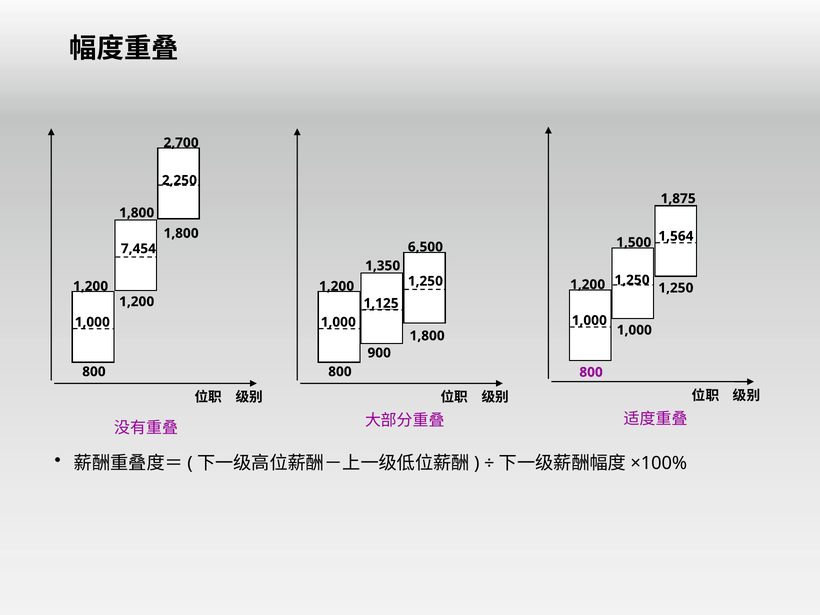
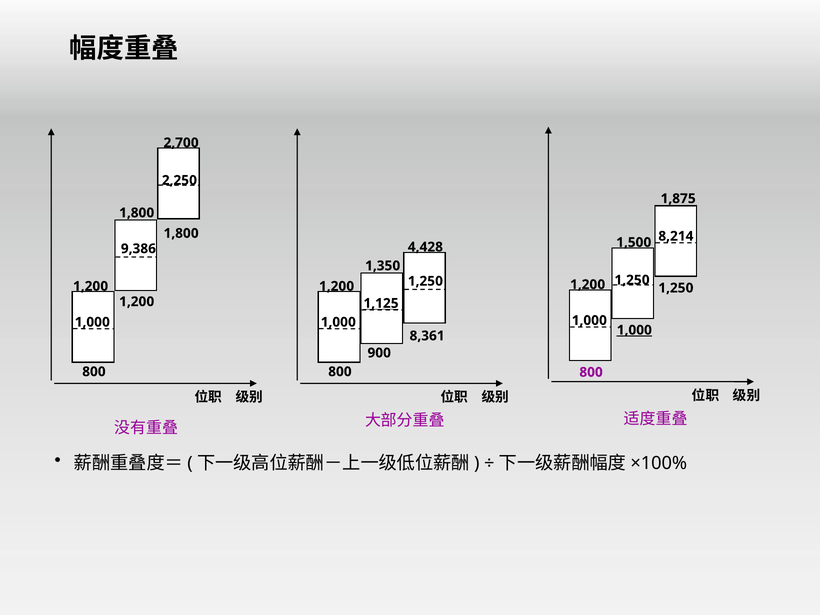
1,564: 1,564 -> 8,214 (676, 236)
6,500: 6,500 -> 4,428 (425, 247)
7,454: 7,454 -> 9,386 (138, 249)
1,000 underline: none -> present (634, 330)
1,800: 1,800 -> 8,361 (427, 336)
